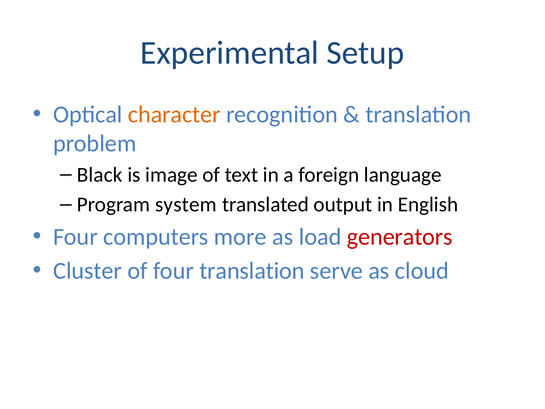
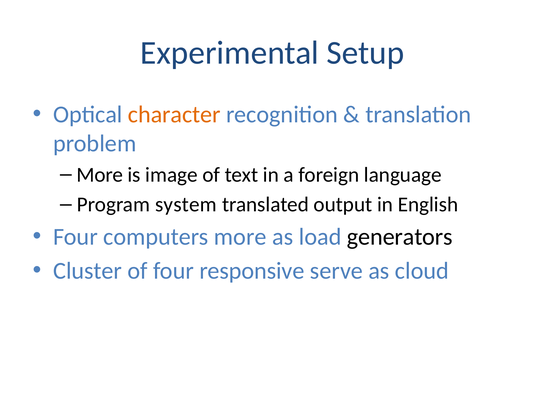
Black: Black -> More (100, 175)
generators colour: red -> black (400, 237)
four translation: translation -> responsive (252, 271)
